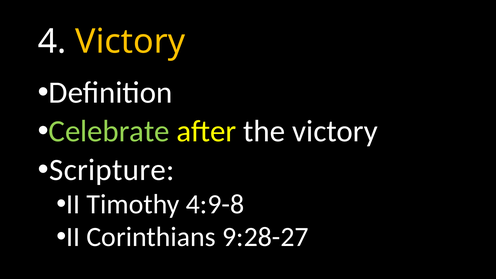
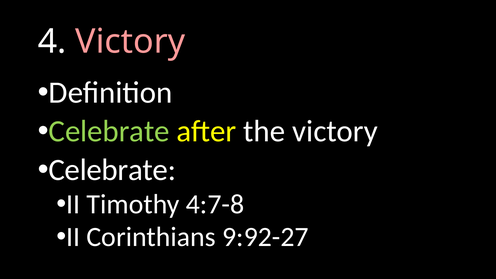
Victory colour: yellow -> pink (130, 42)
Scripture: Scripture -> Celebrate (112, 170)
4:9-8: 4:9-8 -> 4:7-8 (215, 204)
9:28-27: 9:28-27 -> 9:92-27 (265, 237)
